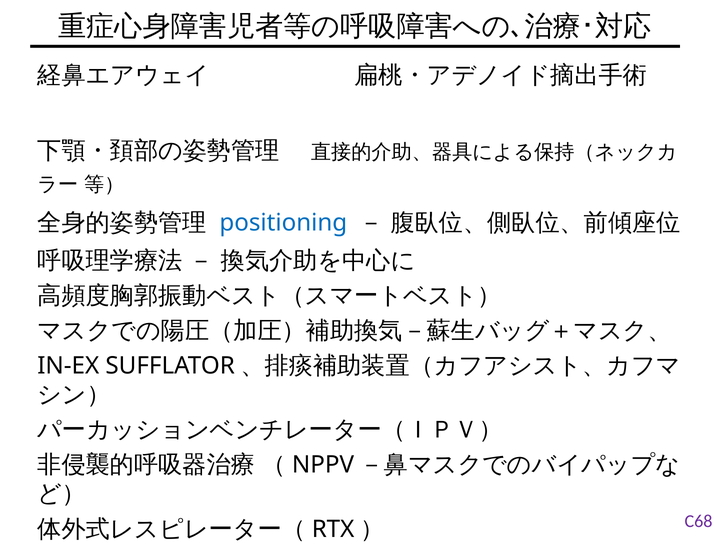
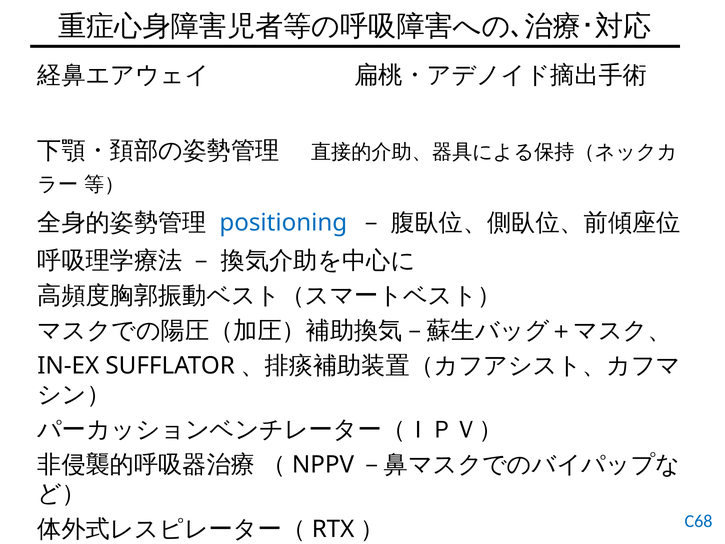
C68 colour: purple -> blue (699, 521)
